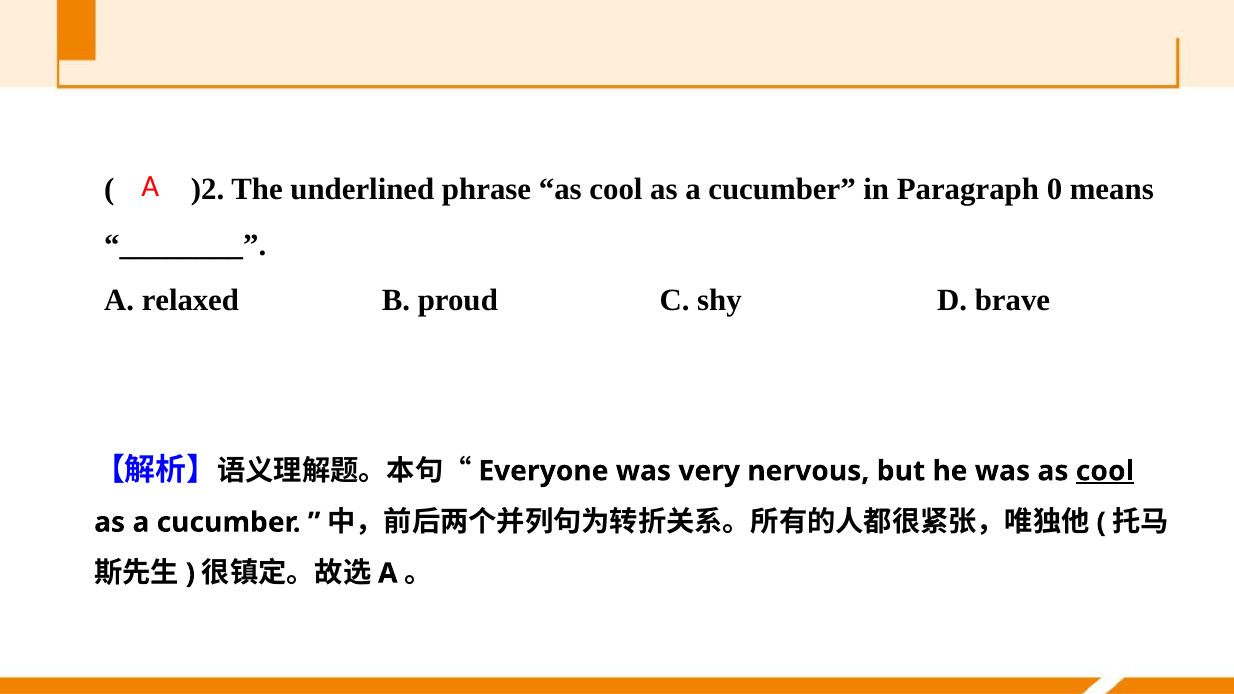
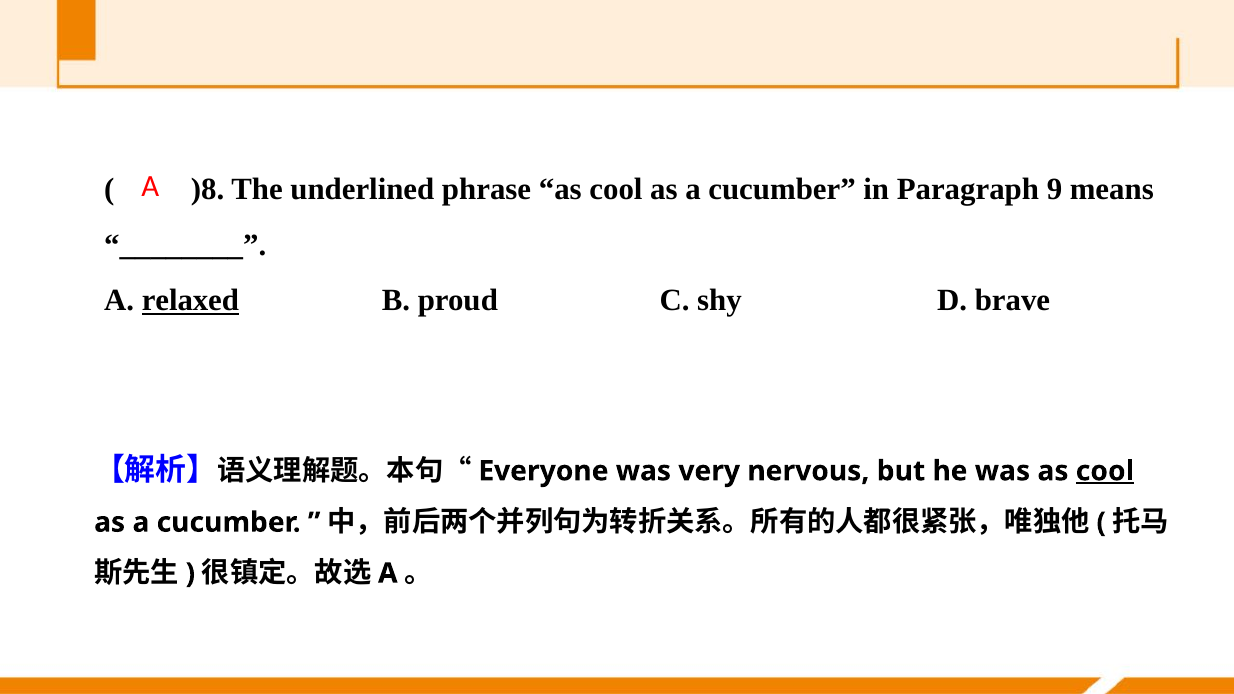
)2: )2 -> )8 (208, 190)
0: 0 -> 9 (1054, 190)
relaxed underline: none -> present (190, 301)
